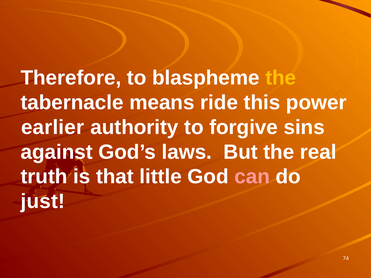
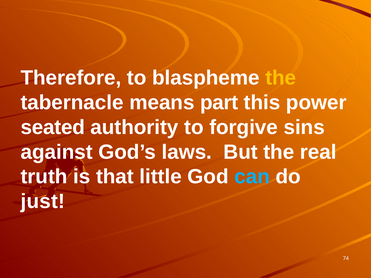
ride: ride -> part (219, 103)
earlier: earlier -> seated (53, 127)
can colour: pink -> light blue (252, 177)
